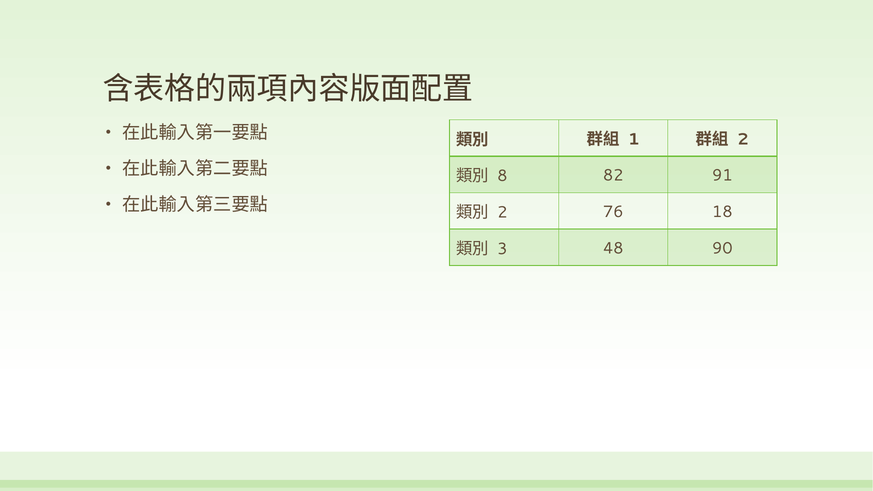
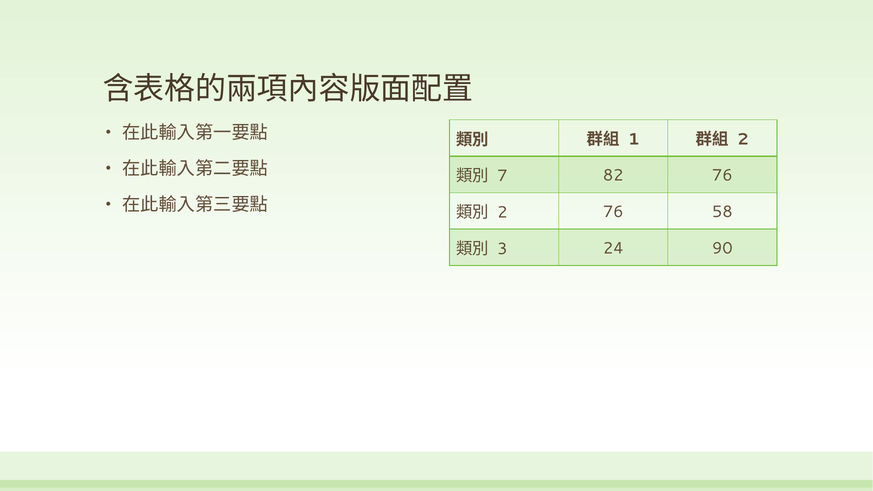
8: 8 -> 7 (502, 176)
82 91: 91 -> 76 (722, 175)
18: 18 -> 58 (722, 212)
48: 48 -> 24 (613, 248)
